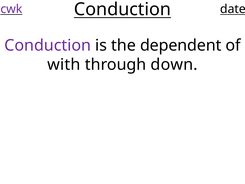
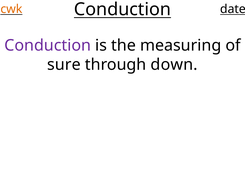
cwk colour: purple -> orange (11, 9)
dependent: dependent -> measuring (181, 45)
with: with -> sure (64, 65)
